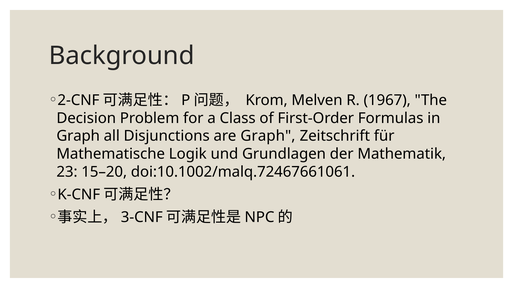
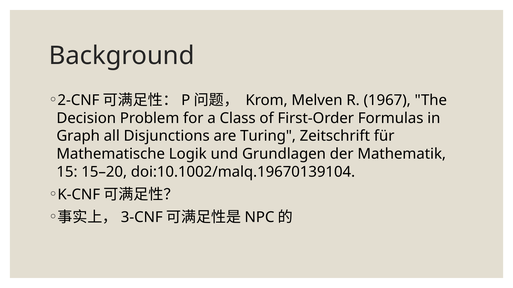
are Graph: Graph -> Turing (268, 136)
23: 23 -> 15 (67, 172)
doi:10.1002/malq.72467661061: doi:10.1002/malq.72467661061 -> doi:10.1002/malq.19670139104 (243, 172)
